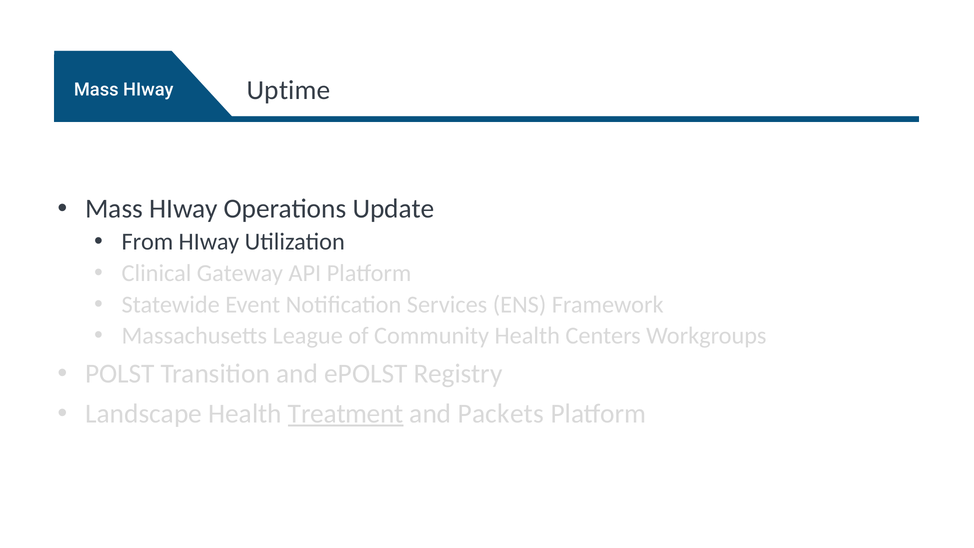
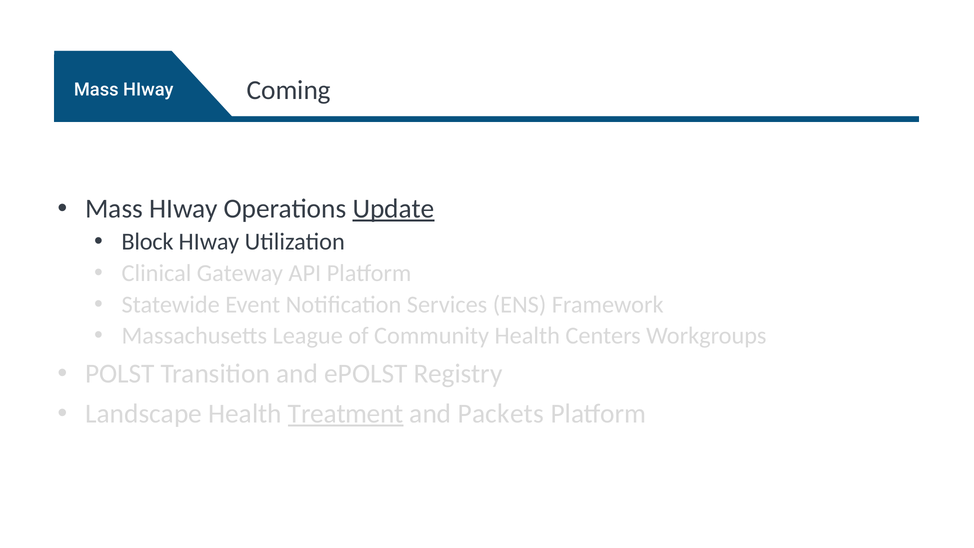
Uptime: Uptime -> Coming (289, 90)
Update underline: none -> present (393, 209)
From: From -> Block (147, 242)
